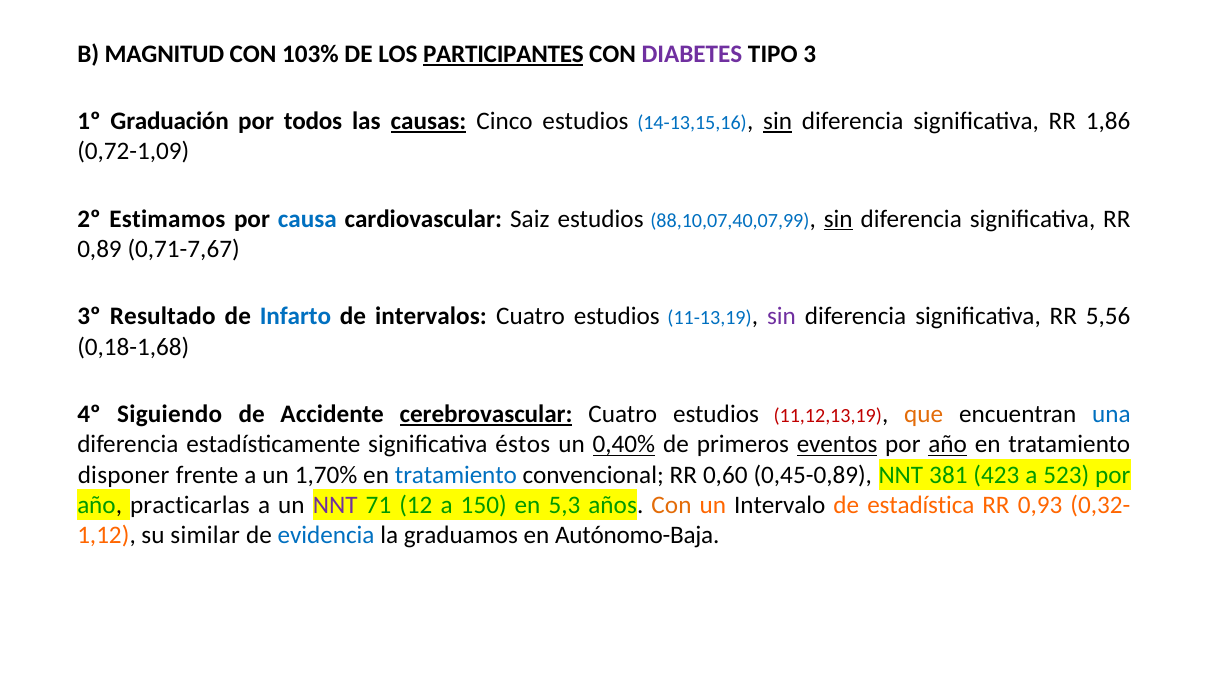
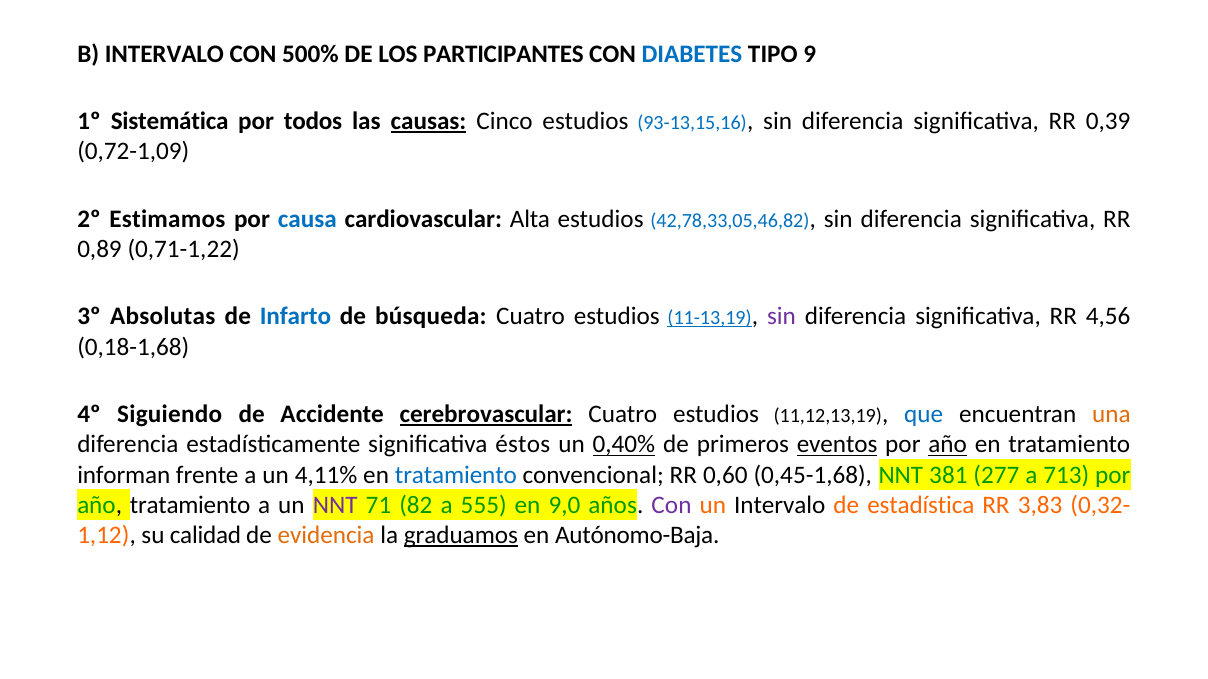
B MAGNITUD: MAGNITUD -> INTERVALO (164, 54)
103%: 103% -> 500% (310, 54)
PARTICIPANTES underline: present -> none (503, 54)
DIABETES colour: purple -> blue (692, 54)
3: 3 -> 9 (810, 54)
Graduación: Graduación -> Sistemática (170, 121)
14-13,15,16: 14-13,15,16 -> 93-13,15,16 (692, 123)
sin underline: present -> none (778, 121)
1,86: 1,86 -> 0,39 (1108, 121)
Saiz: Saiz -> Alta (530, 219)
88,10,07,40,07,99: 88,10,07,40,07,99 -> 42,78,33,05,46,82 (730, 221)
sin underline: present -> none (838, 219)
0,71-7,67: 0,71-7,67 -> 0,71-1,22 (184, 249)
Resultado: Resultado -> Absolutas (163, 317)
intervalos: intervalos -> búsqueda (431, 317)
11-13,19 underline: none -> present (710, 318)
5,56: 5,56 -> 4,56 (1108, 317)
11,12,13,19 colour: red -> black (828, 416)
que colour: orange -> blue (924, 415)
una colour: blue -> orange (1111, 415)
disponer: disponer -> informan (124, 475)
1,70%: 1,70% -> 4,11% (326, 475)
0,45-0,89: 0,45-0,89 -> 0,45-1,68 (813, 475)
423: 423 -> 277 (996, 475)
523: 523 -> 713 (1066, 475)
año practicarlas: practicarlas -> tratamiento (190, 505)
12: 12 -> 82 (416, 505)
150: 150 -> 555 (484, 505)
5,3: 5,3 -> 9,0 (565, 505)
Con colour: orange -> purple (671, 505)
0,93: 0,93 -> 3,83 (1040, 505)
similar: similar -> calidad (205, 536)
evidencia colour: blue -> orange (326, 536)
graduamos underline: none -> present (461, 536)
